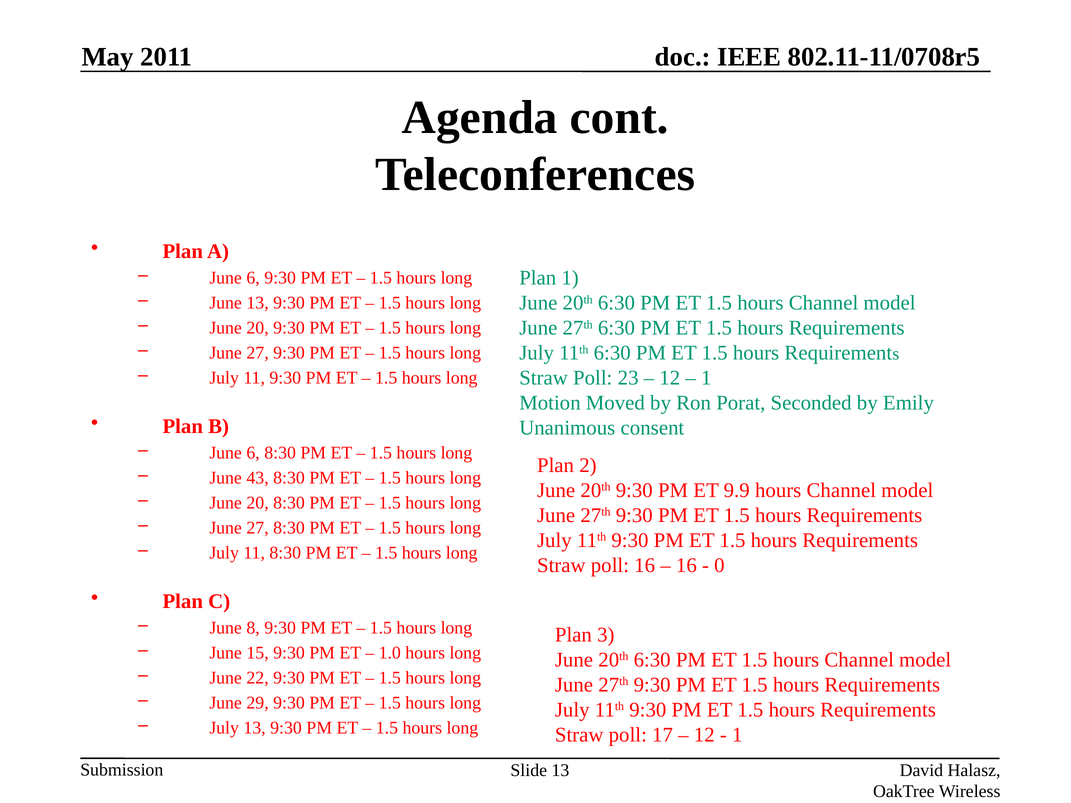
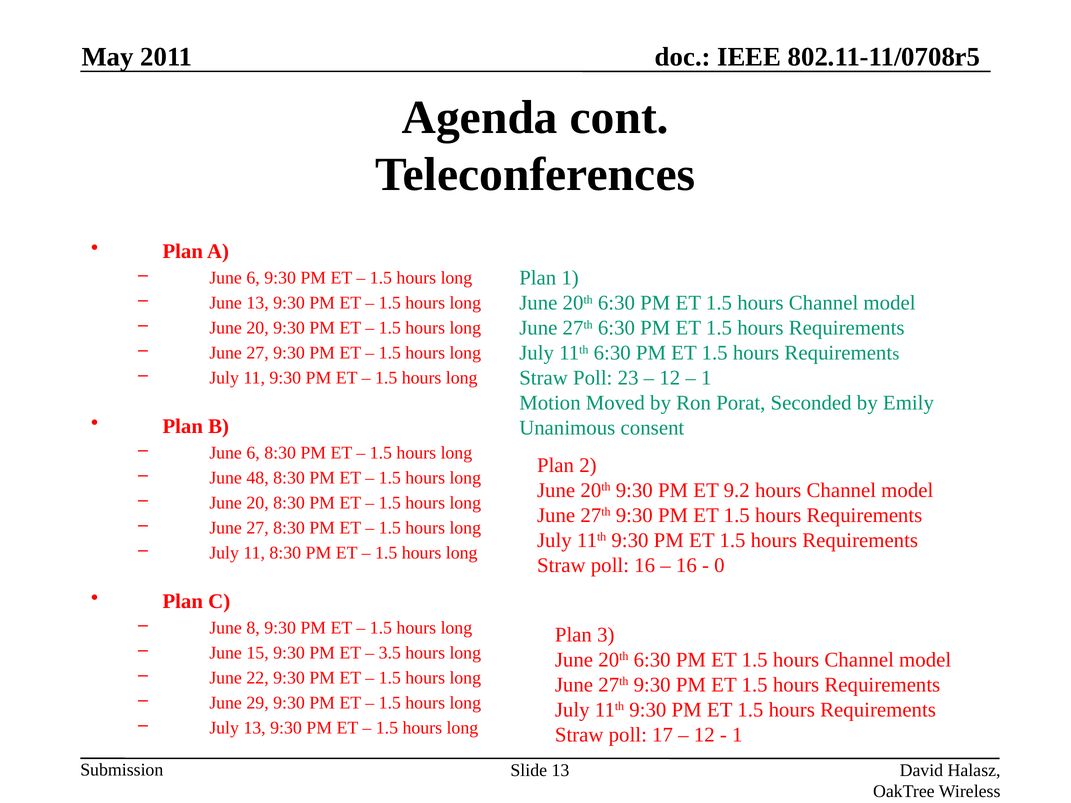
43: 43 -> 48 (258, 478)
9.9: 9.9 -> 9.2 (737, 491)
1.0: 1.0 -> 3.5 (390, 653)
